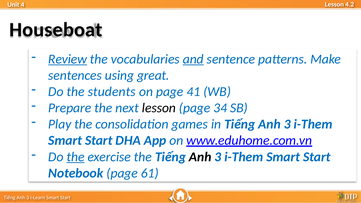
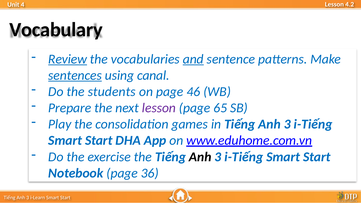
Houseboat: Houseboat -> Vocabulary (56, 30)
sentences underline: none -> present (75, 75)
great: great -> canal (153, 75)
41: 41 -> 46 (193, 92)
lesson colour: black -> purple (159, 108)
34: 34 -> 65 (220, 108)
i-Them: i-Them -> i-Tiếng (313, 124)
the underline: present -> none (76, 157)
i-Them: i-Them -> i-Tiếng (244, 157)
61: 61 -> 36 (150, 173)
